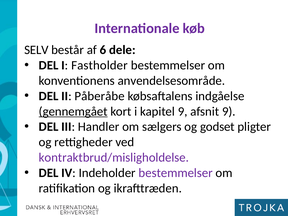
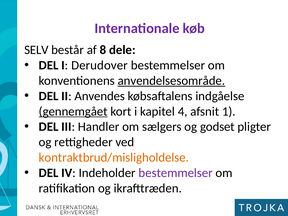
6: 6 -> 8 (103, 50)
Fastholder: Fastholder -> Derudover (100, 65)
anvendelsesområde underline: none -> present (171, 81)
Påberåbe: Påberåbe -> Anvendes (100, 96)
kapitel 9: 9 -> 4 (183, 111)
afsnit 9: 9 -> 1 (229, 111)
kontraktbrud/misligholdelse colour: purple -> orange (114, 157)
